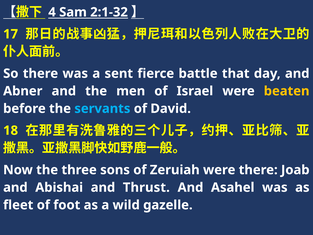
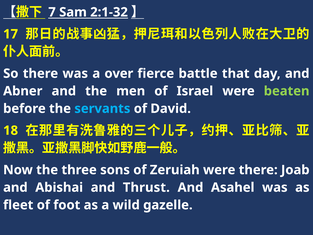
4: 4 -> 7 (52, 12)
sent: sent -> over (119, 73)
beaten colour: yellow -> light green (287, 91)
